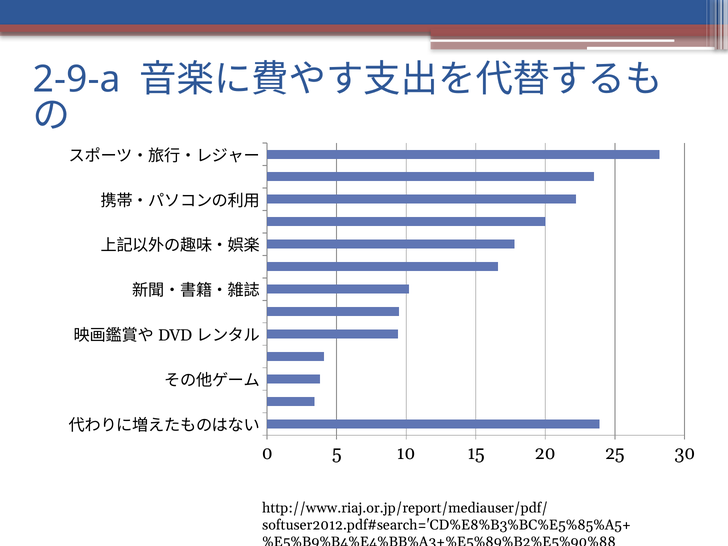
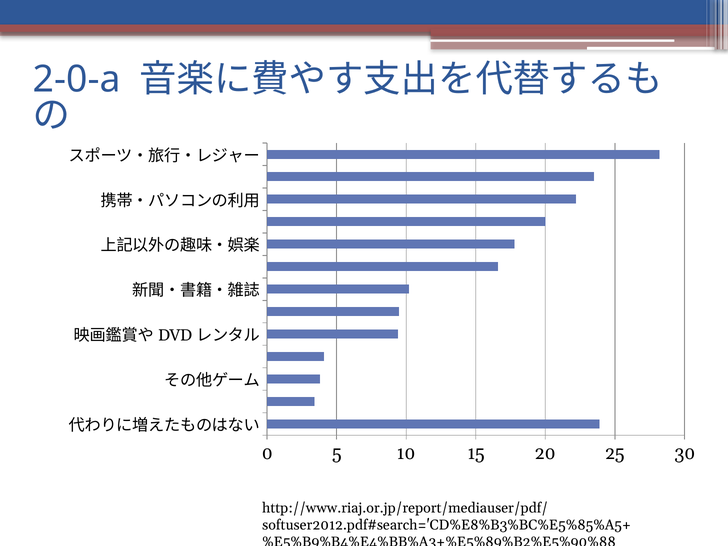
2-9-a: 2-9-a -> 2-0-a (77, 80)
